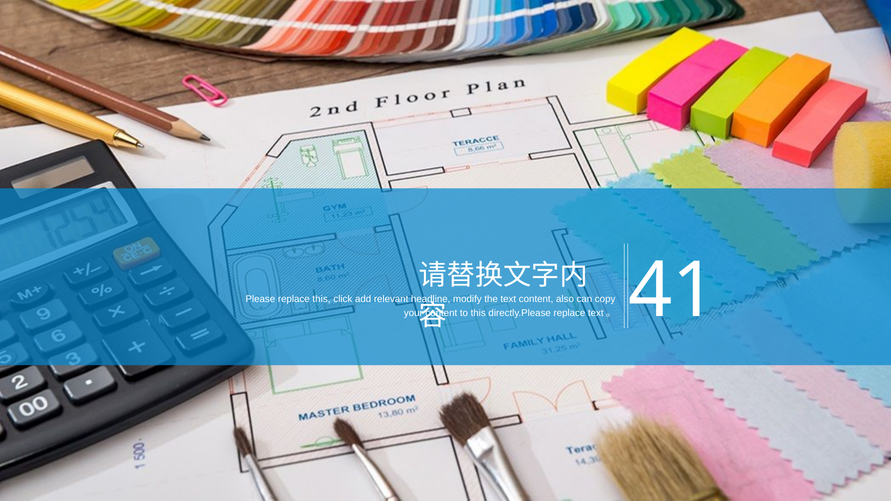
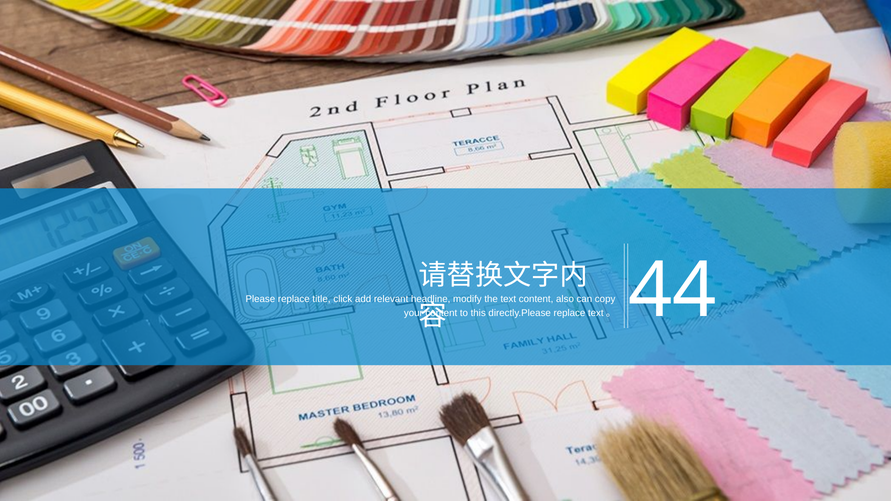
replace this: this -> title (322, 299)
41: 41 -> 44 (672, 291)
